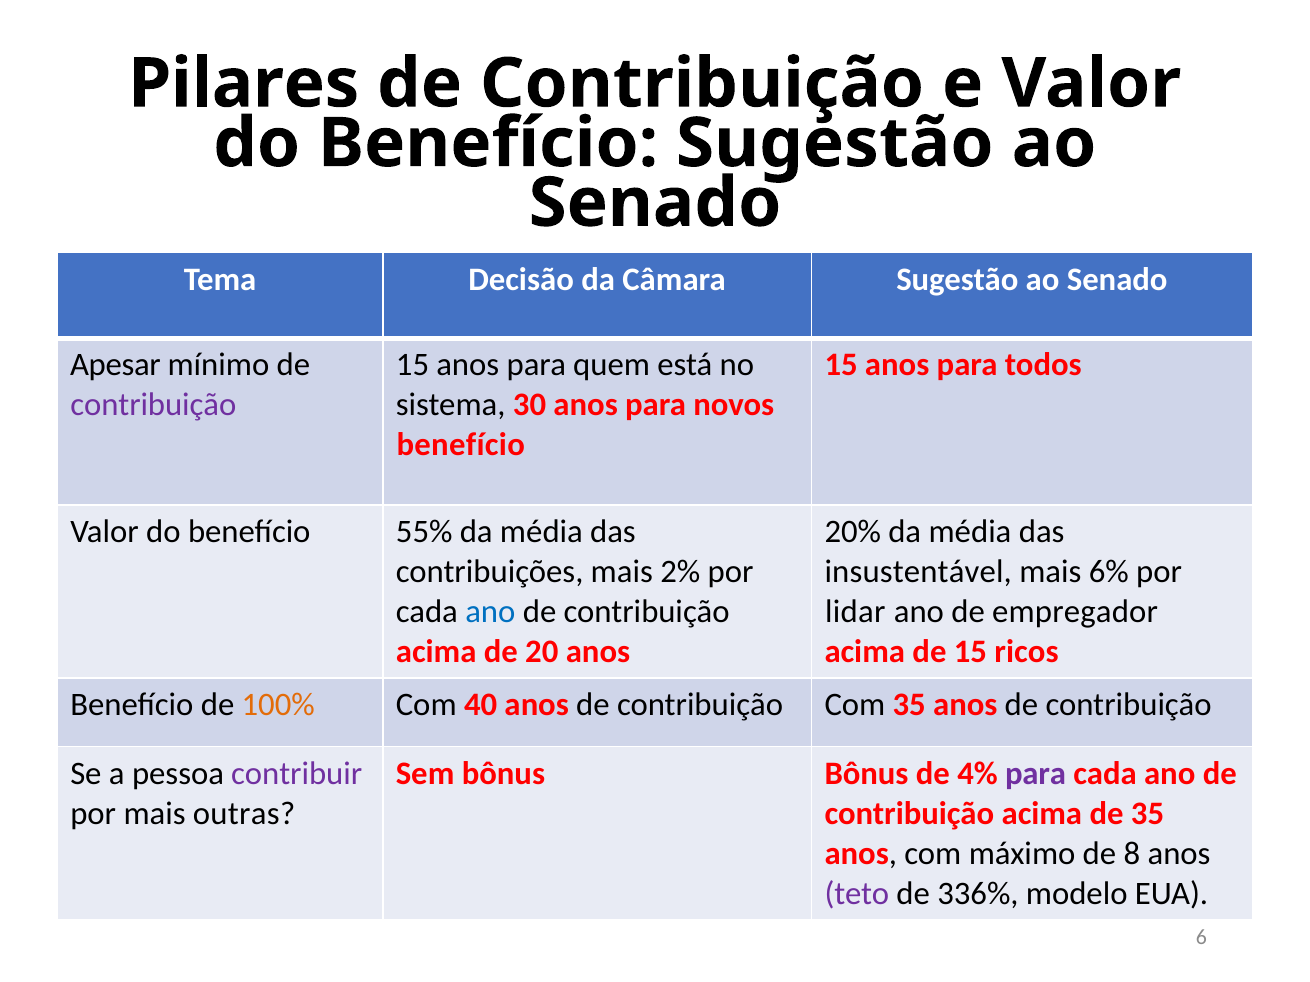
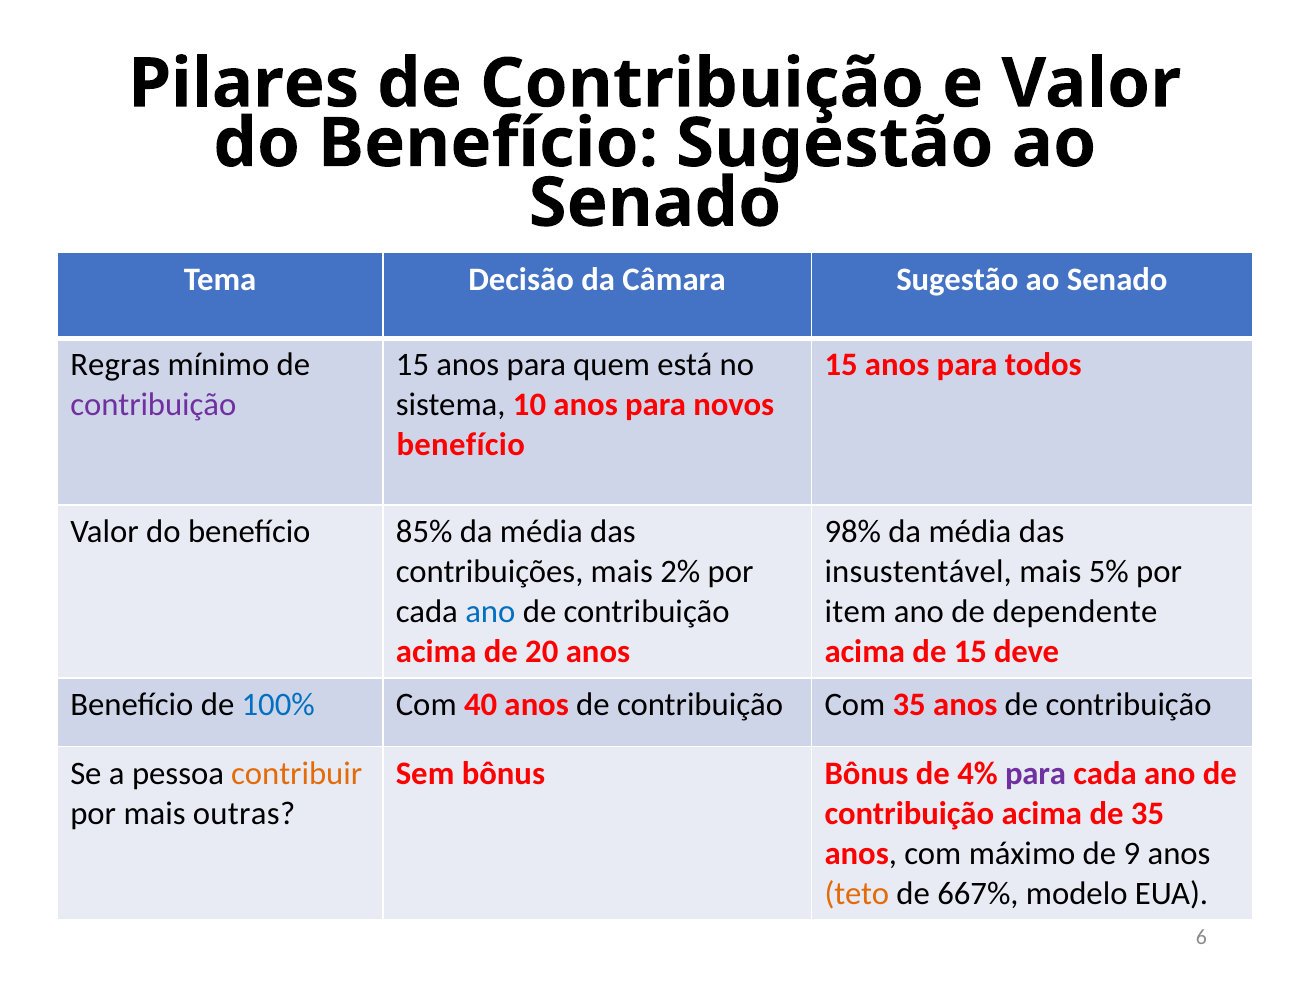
Apesar: Apesar -> Regras (115, 365)
30: 30 -> 10 (530, 405)
55%: 55% -> 85% (424, 532)
20%: 20% -> 98% (853, 532)
6%: 6% -> 5% (1109, 572)
lidar: lidar -> item (855, 612)
empregador: empregador -> dependente (1075, 612)
ricos: ricos -> deve (1027, 652)
100% colour: orange -> blue (278, 705)
contribuir colour: purple -> orange (297, 774)
8: 8 -> 9 (1132, 854)
teto colour: purple -> orange (857, 894)
336%: 336% -> 667% (978, 894)
